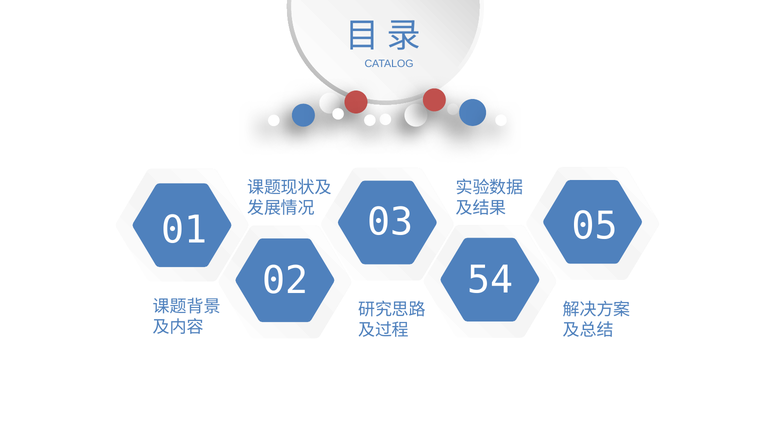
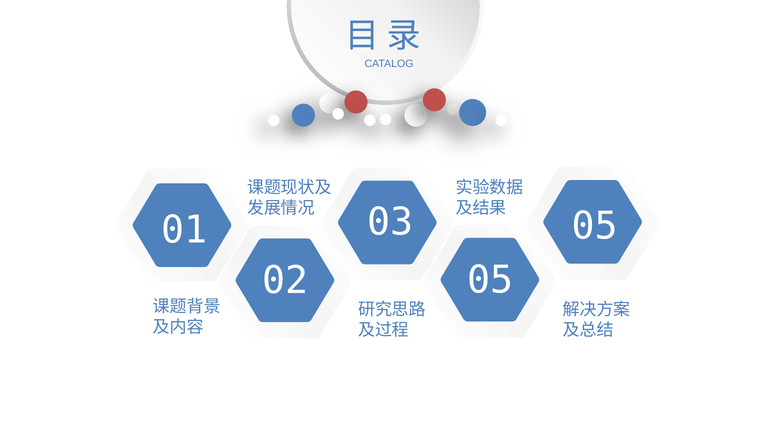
02 54: 54 -> 05 (490, 280)
